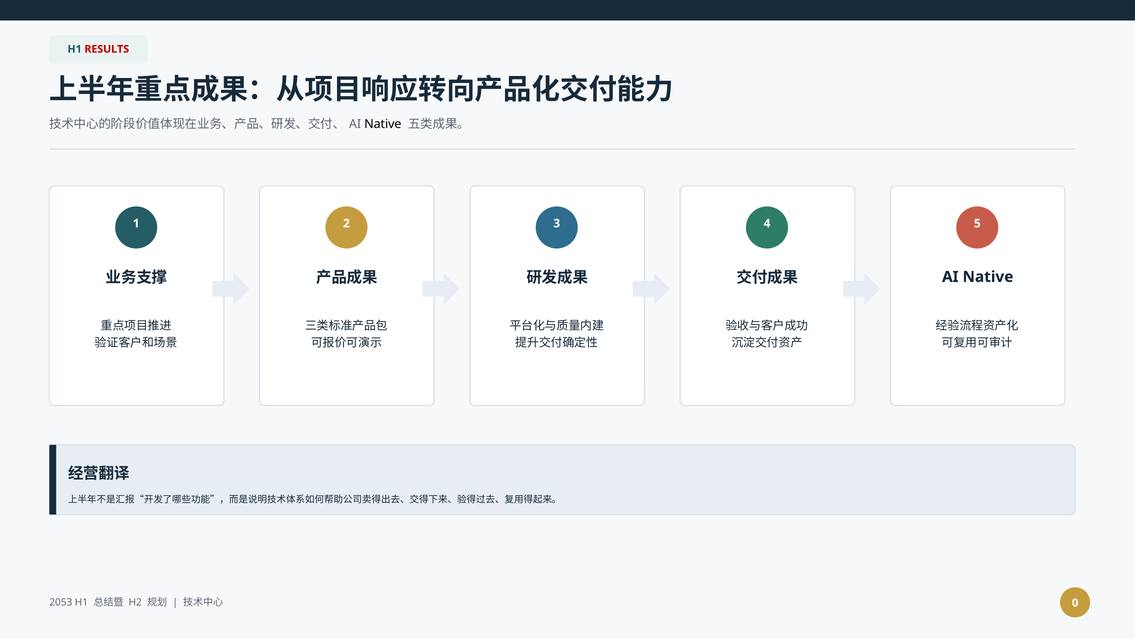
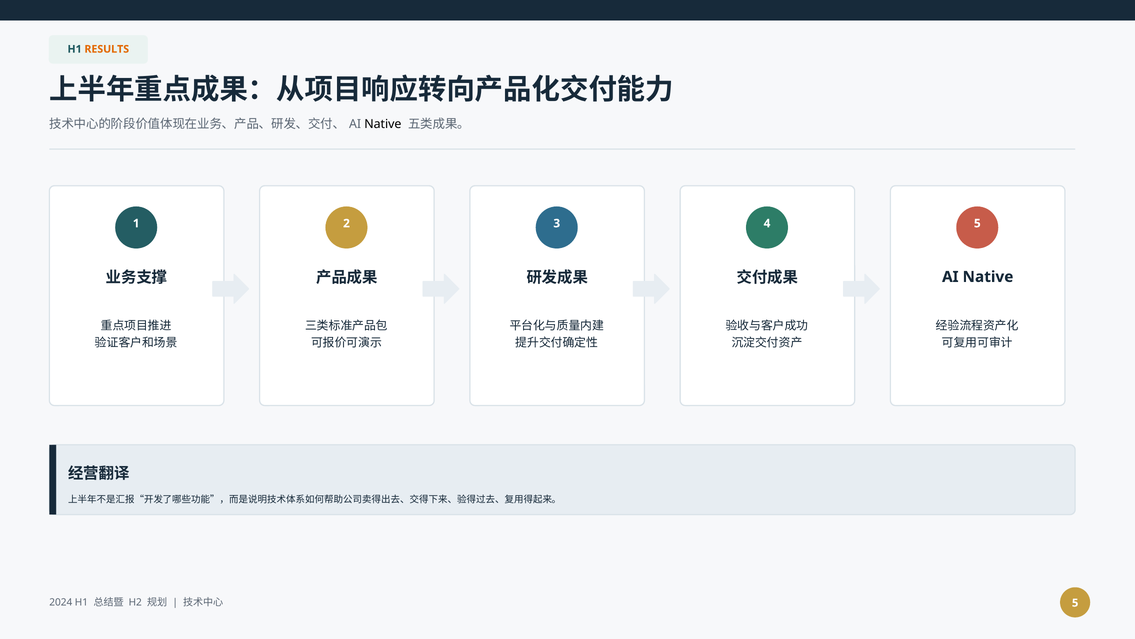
RESULTS colour: red -> orange (107, 49)
2053: 2053 -> 2024 (61, 602)
0: 0 -> 5 (1075, 602)
